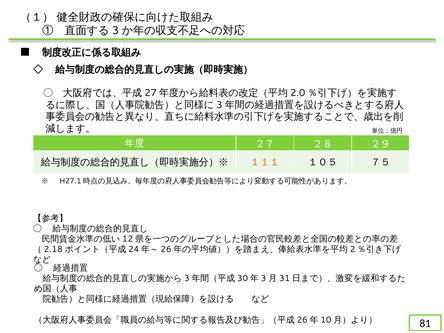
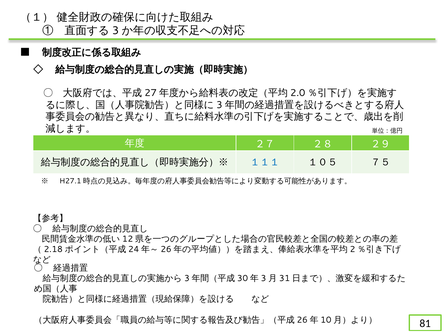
１１１ colour: orange -> blue (265, 162)
